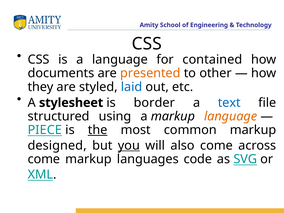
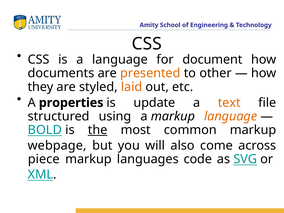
contained: contained -> document (212, 60)
laid colour: blue -> orange (132, 87)
stylesheet: stylesheet -> properties (71, 103)
border: border -> update (154, 103)
text colour: blue -> orange (229, 103)
PIECE: PIECE -> BOLD (45, 130)
designed: designed -> webpage (57, 145)
you underline: present -> none (129, 145)
come: come -> piece (44, 159)
